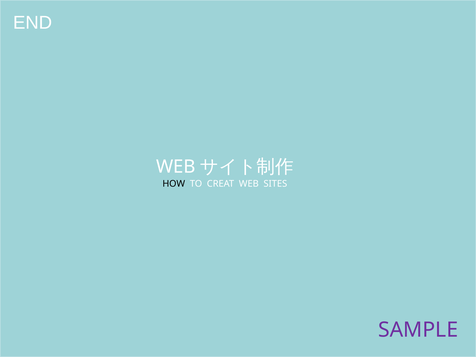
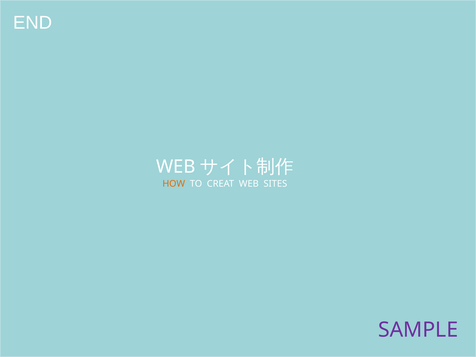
HOW colour: black -> orange (174, 184)
